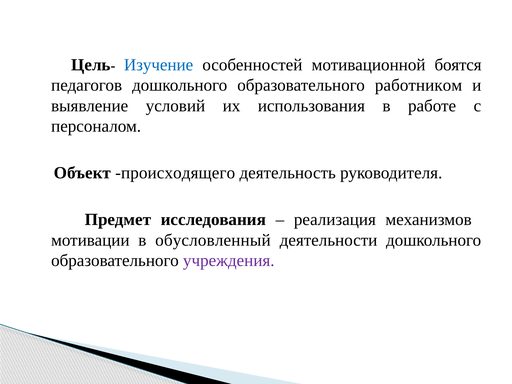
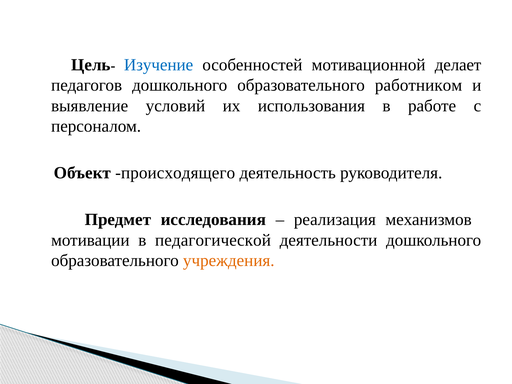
боятся: боятся -> делает (458, 65)
обусловленный: обусловленный -> педагогической (213, 240)
учреждения colour: purple -> orange (229, 261)
